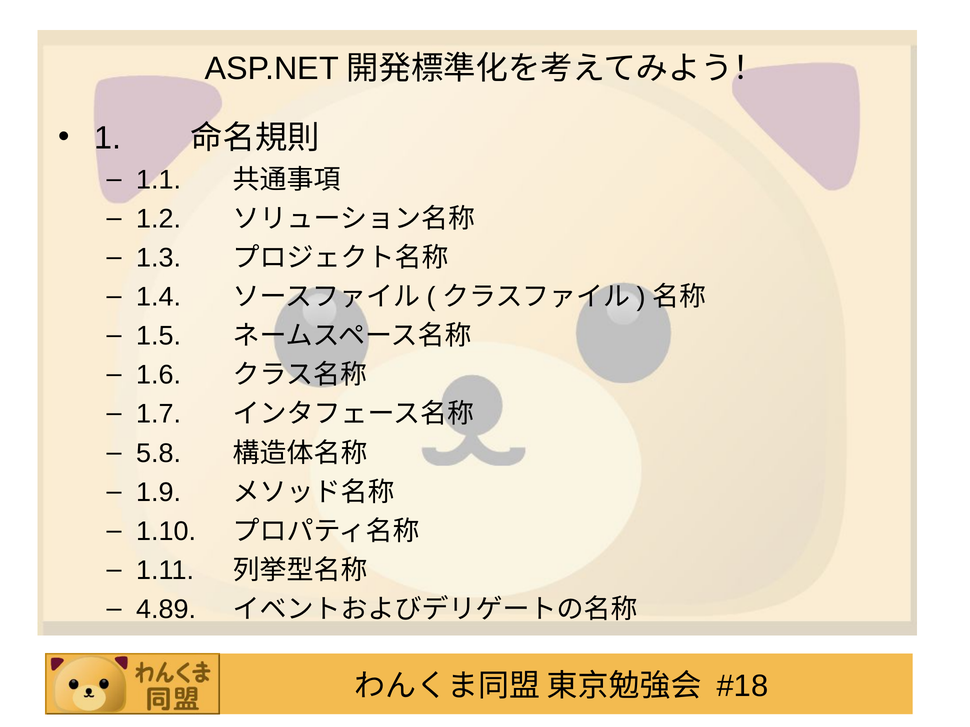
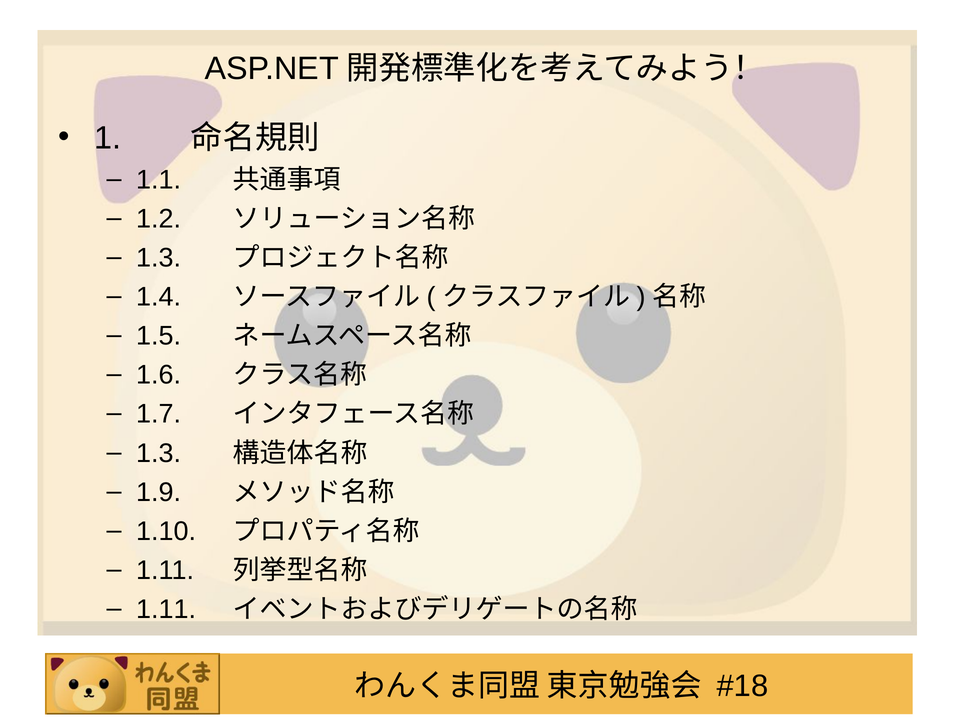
5.8: 5.8 -> 1.3 (159, 453)
4.89: 4.89 -> 1.11 (166, 610)
